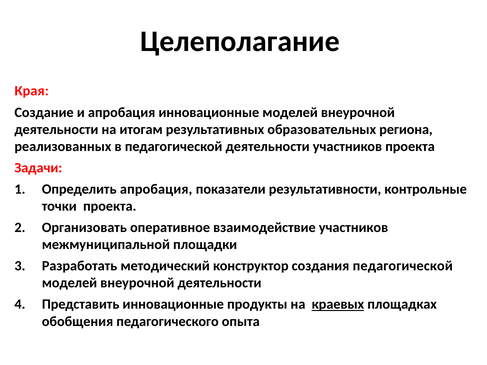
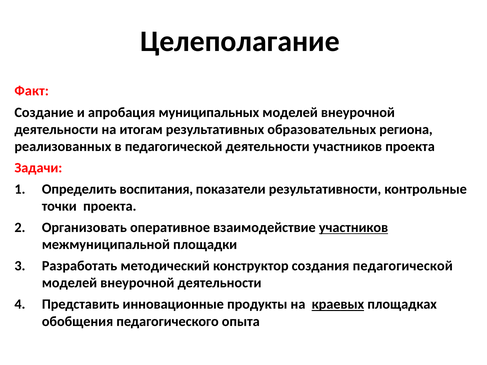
Края: Края -> Факт (32, 91)
апробация инновационные: инновационные -> муниципальных (209, 112)
Определить апробация: апробация -> воспитания (156, 189)
участников underline: none -> present (353, 228)
